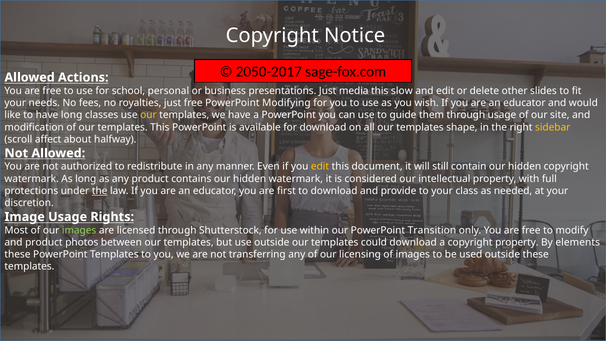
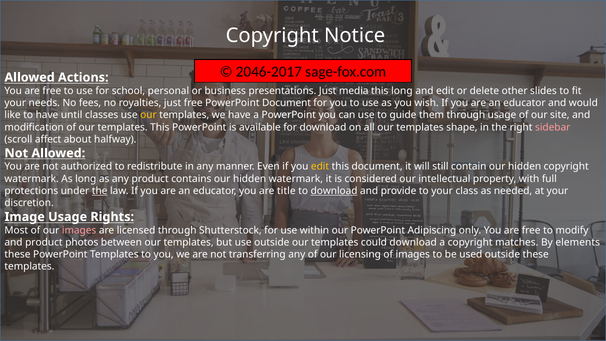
2050-2017: 2050-2017 -> 2046-2017 (269, 72)
this slow: slow -> long (402, 91)
PowerPoint Modifying: Modifying -> Document (287, 103)
have long: long -> until (72, 115)
sidebar colour: yellow -> pink (553, 127)
first: first -> title (286, 191)
download underline: none -> present (334, 191)
images colour: light green -> pink (79, 230)
Transition: Transition -> Adipiscing (432, 230)
copyright property: property -> matches (517, 242)
